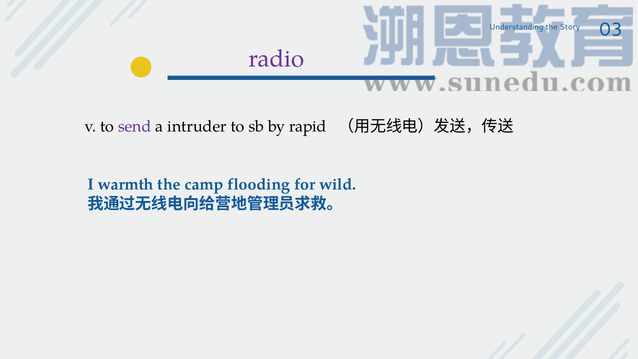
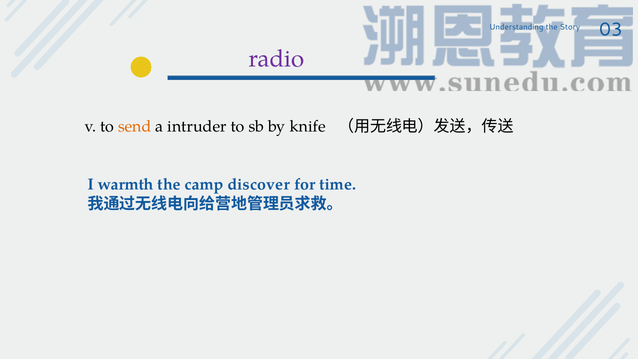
send colour: purple -> orange (135, 126)
rapid: rapid -> knife (308, 126)
flooding: flooding -> discover (259, 185)
wild: wild -> time (338, 185)
